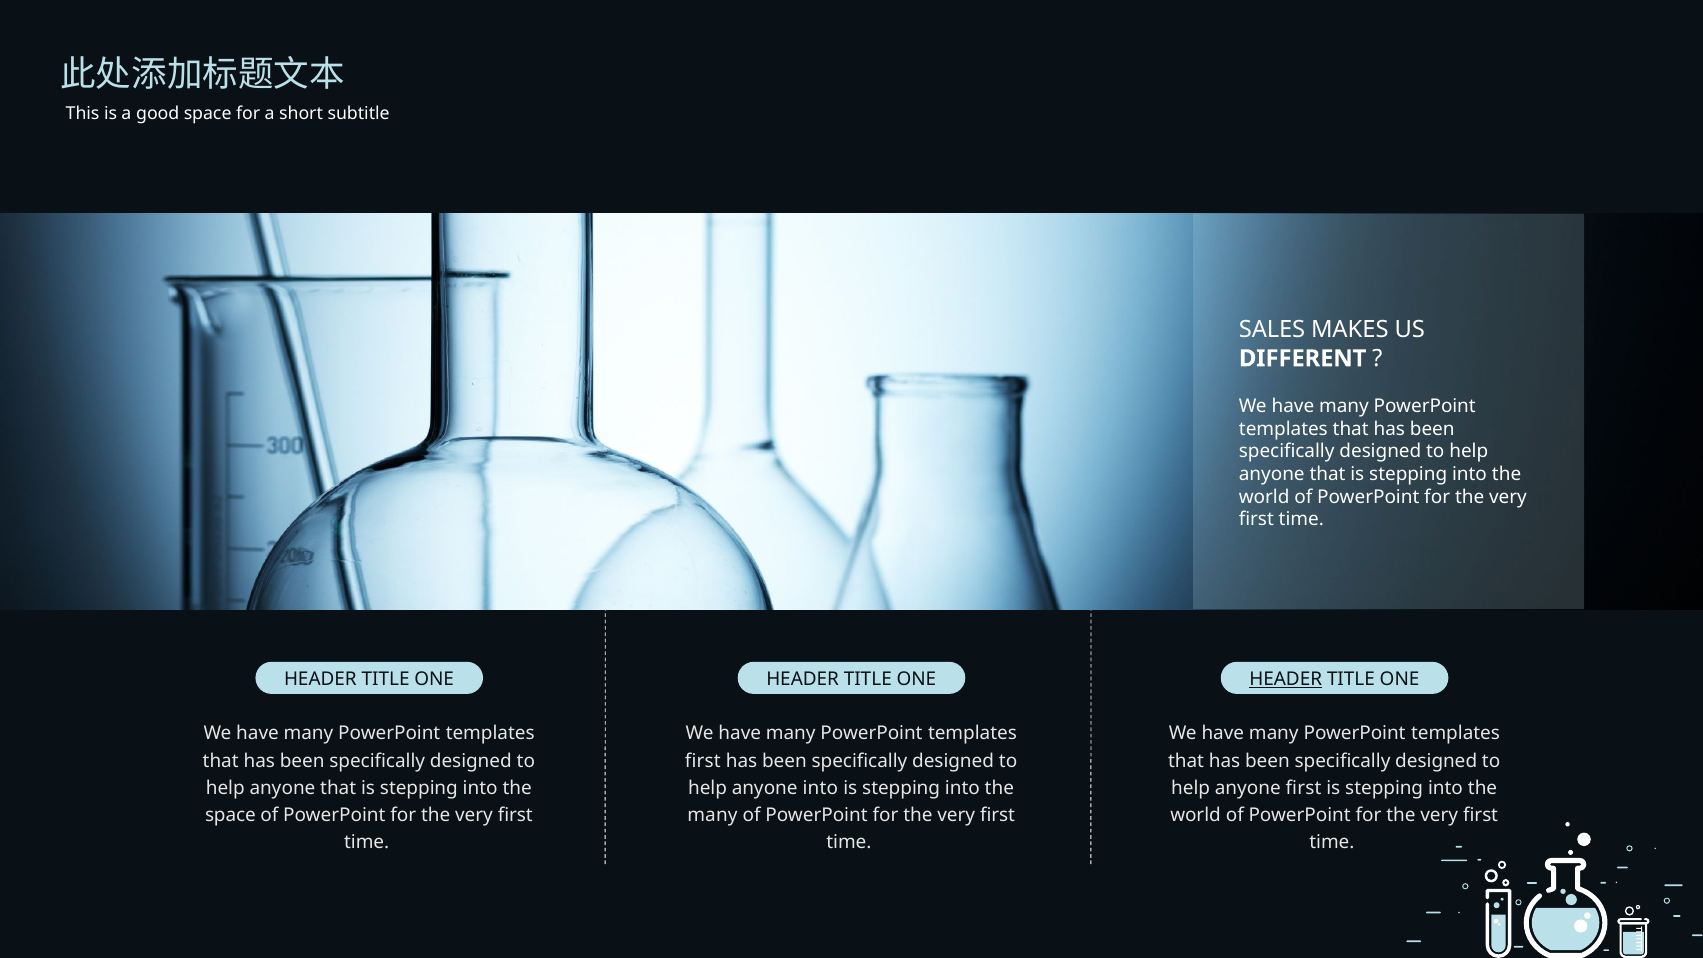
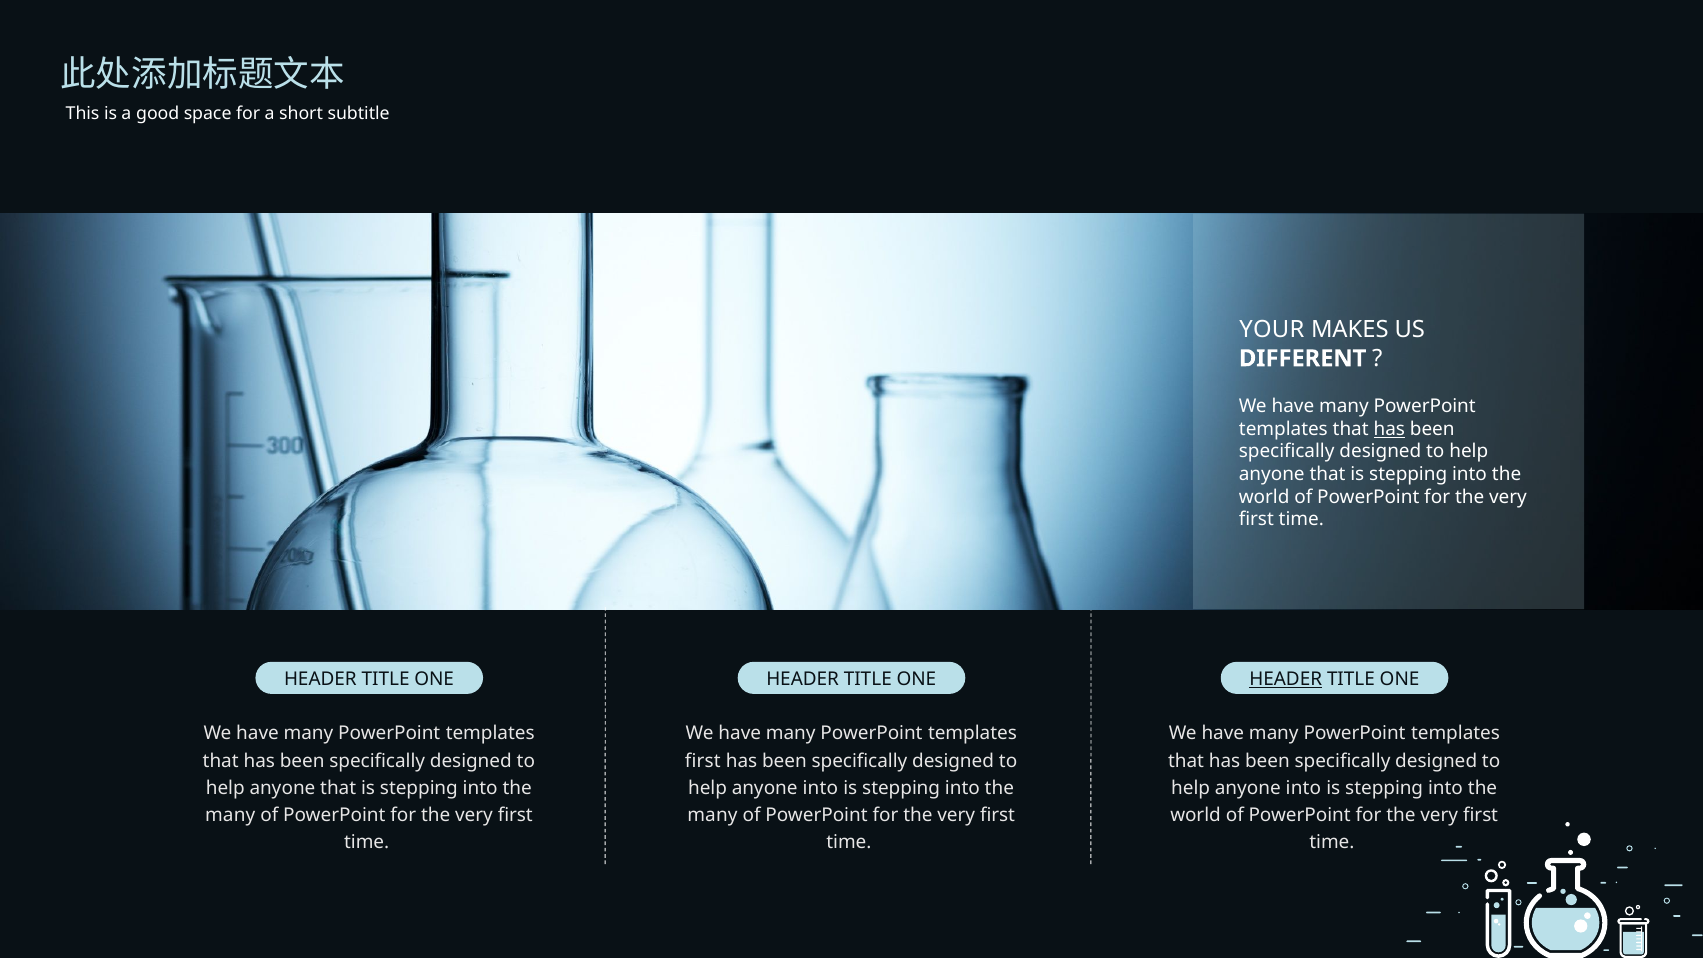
SALES: SALES -> YOUR (1272, 330)
has underline: none -> present (1389, 429)
first: first -> into (1303, 788)
space: space -> many (230, 815)
